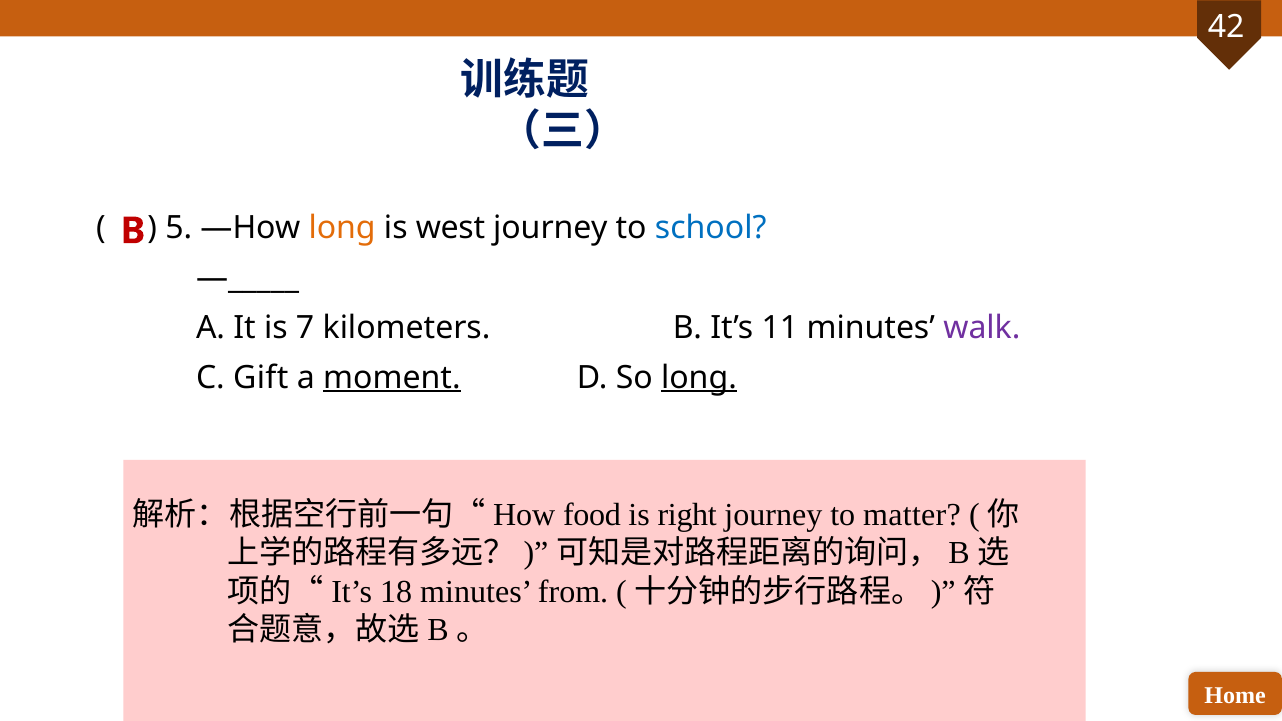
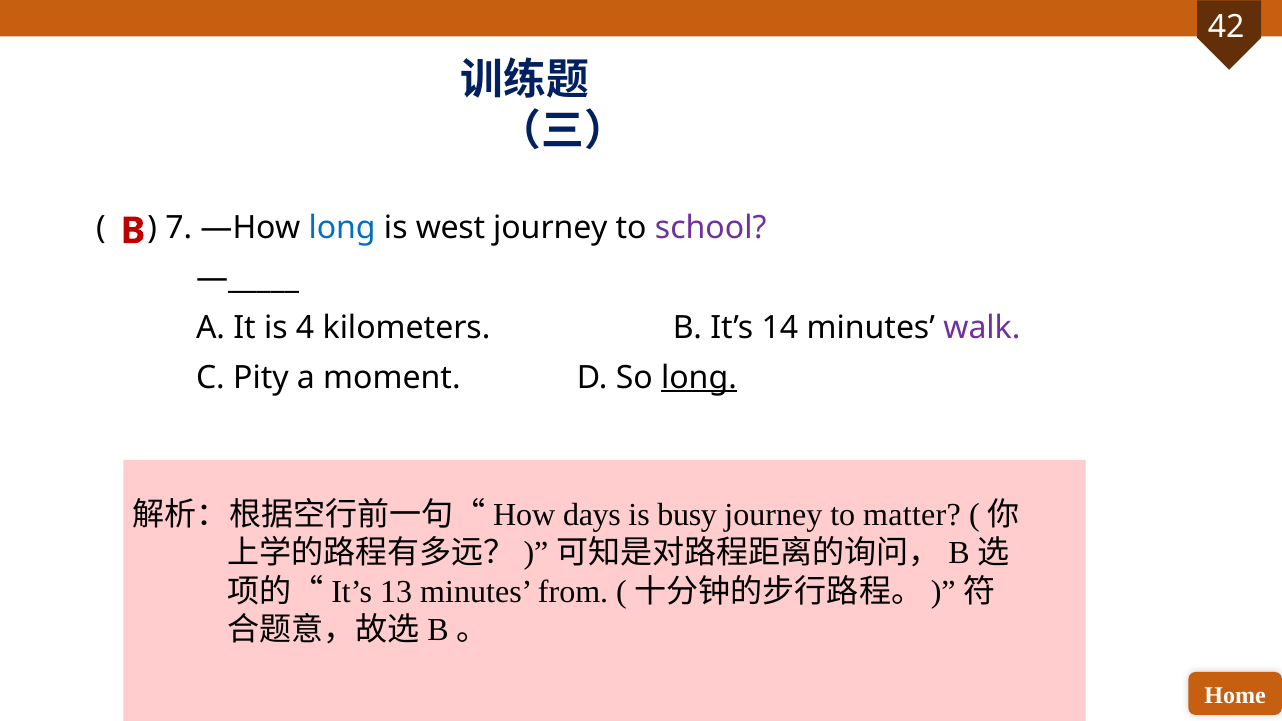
5: 5 -> 7 (179, 228)
long colour: orange -> blue (342, 228)
school colour: blue -> purple (711, 228)
7: 7 -> 4 (305, 328)
11: 11 -> 14 (780, 328)
Gift: Gift -> Pity (261, 378)
moment underline: present -> none (392, 378)
food: food -> days (592, 515)
right: right -> busy (687, 515)
18: 18 -> 13 (396, 592)
